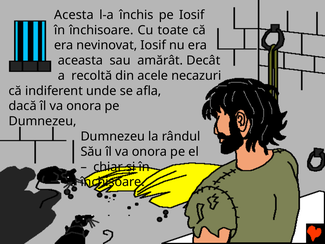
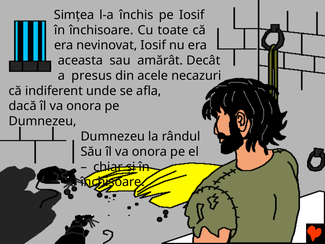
Acesta: Acesta -> Simţea (74, 15)
recoltă: recoltă -> presus (92, 76)
